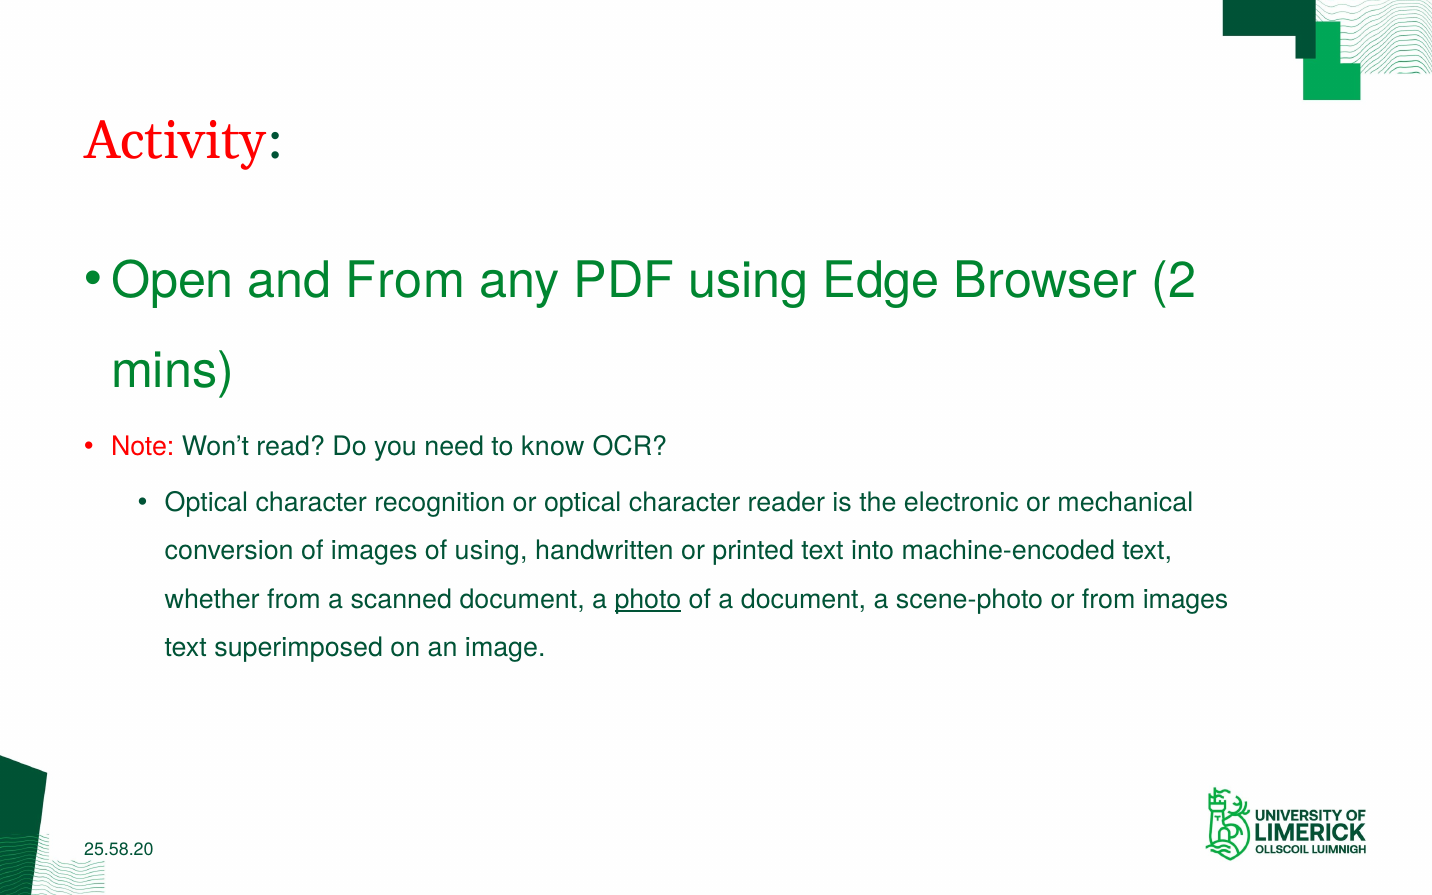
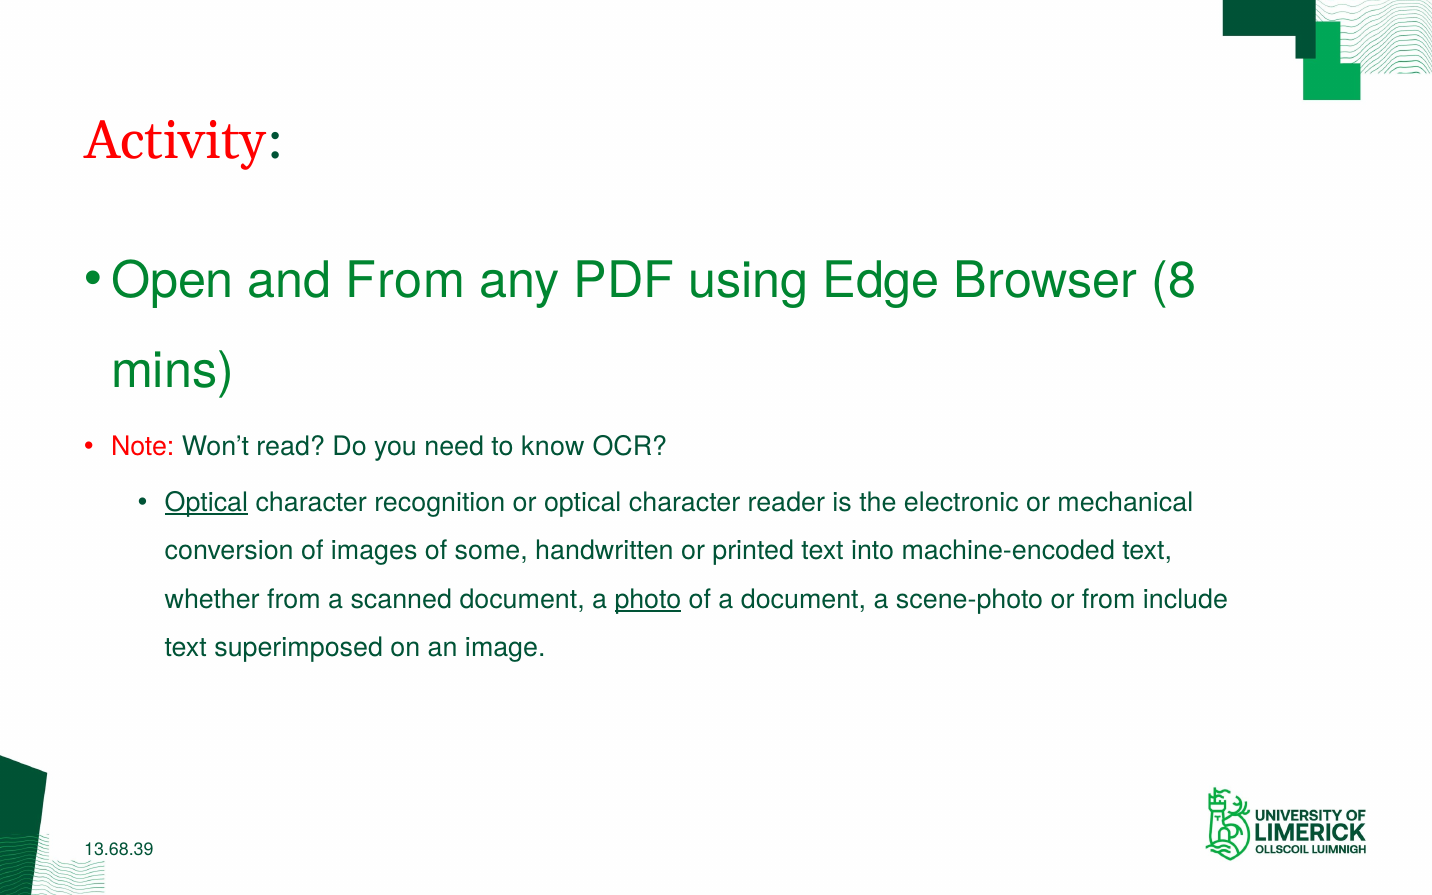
2: 2 -> 8 (1174, 280)
Optical underline: none -> present (206, 503)
of using: using -> some (491, 551)
from images: images -> include (1185, 599)
25.58.20: 25.58.20 -> 13.68.39 (119, 849)
